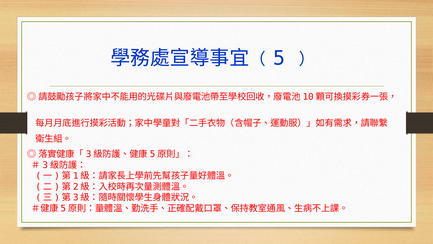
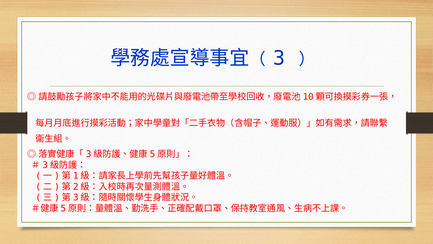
5: 5 -> 3 (279, 58)
